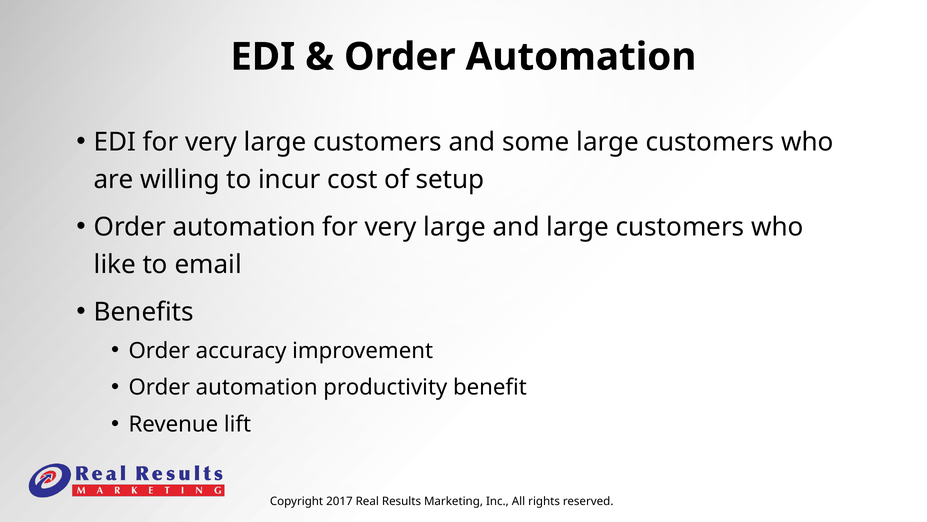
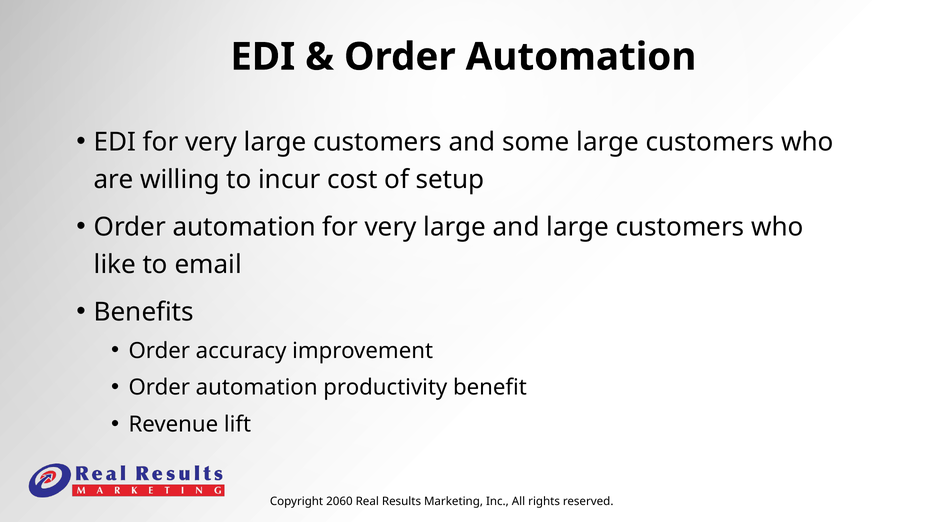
2017: 2017 -> 2060 (339, 501)
